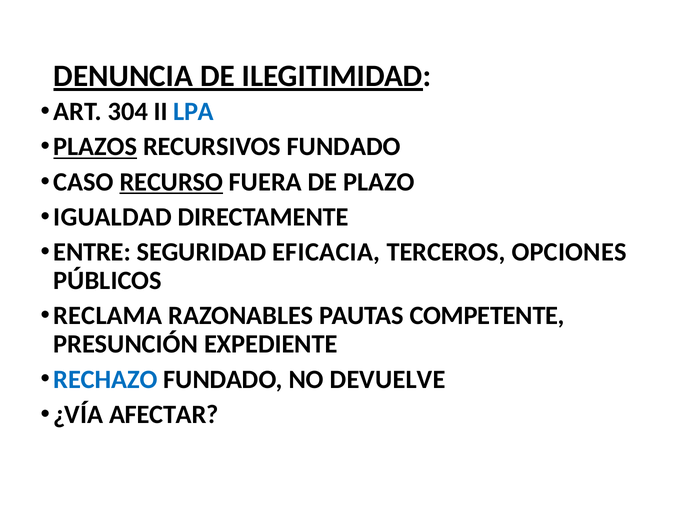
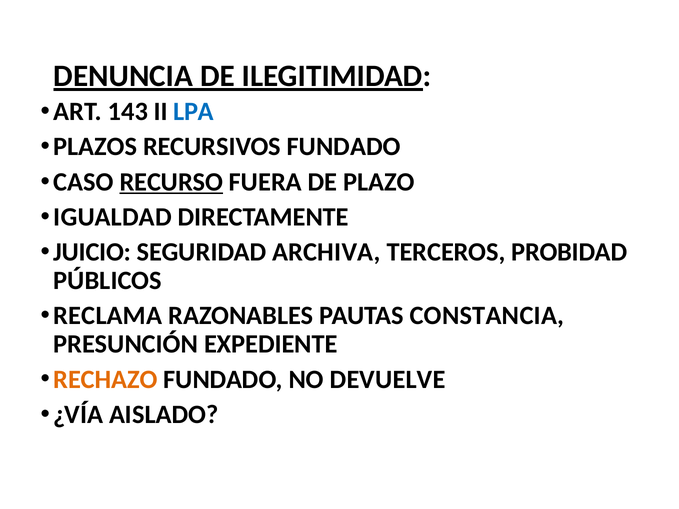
304: 304 -> 143 (128, 112)
PLAZOS underline: present -> none (95, 147)
ENTRE: ENTRE -> JUICIO (92, 252)
EFICACIA: EFICACIA -> ARCHIVA (326, 252)
OPCIONES: OPCIONES -> PROBIDAD (569, 252)
COMPETENTE: COMPETENTE -> CONSTANCIA (487, 316)
RECHAZO colour: blue -> orange (105, 379)
AFECTAR: AFECTAR -> AISLADO (164, 415)
